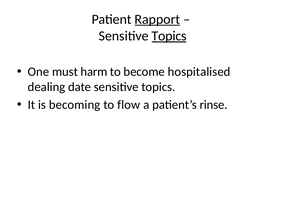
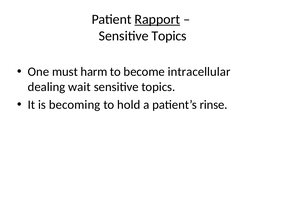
Topics underline: present -> none (169, 36)
hospitalised: hospitalised -> intracellular (199, 72)
date: date -> wait (79, 87)
flow: flow -> hold (129, 105)
